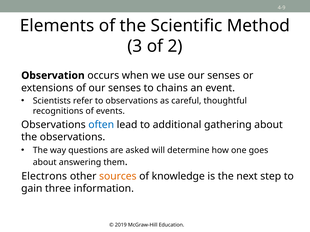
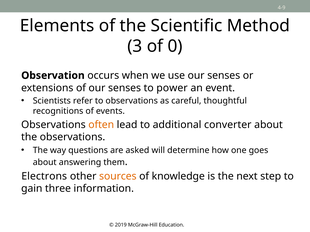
2: 2 -> 0 (175, 46)
chains: chains -> power (172, 88)
often colour: blue -> orange (101, 125)
gathering: gathering -> converter (228, 125)
